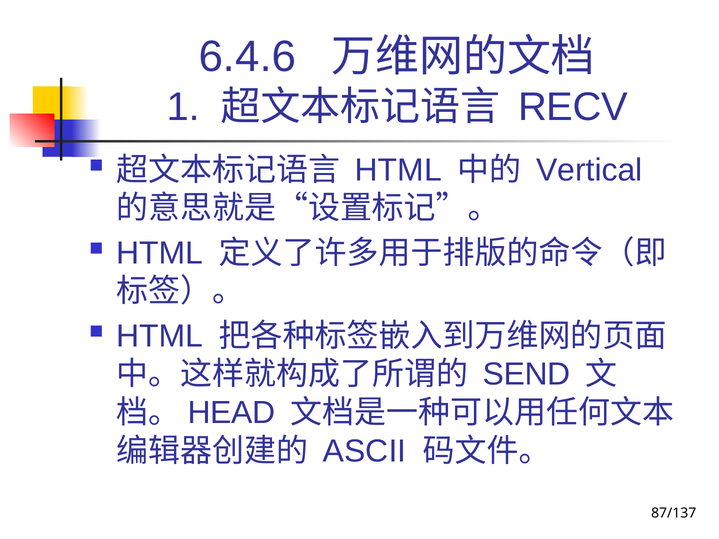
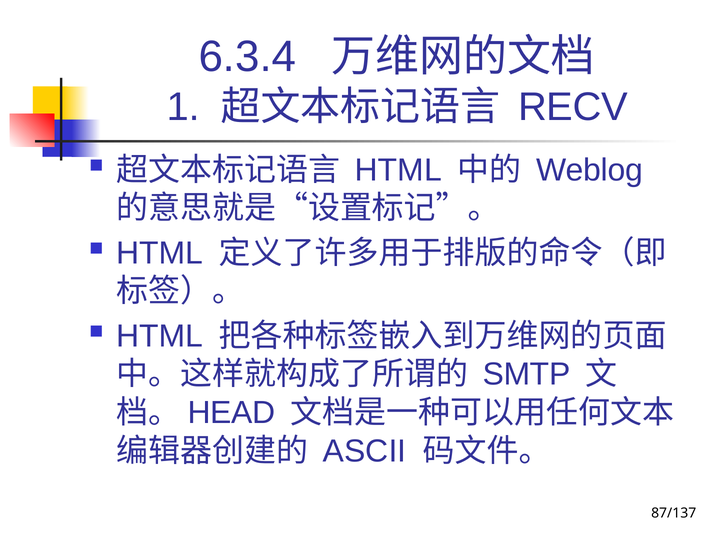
6.4.6: 6.4.6 -> 6.3.4 (247, 57)
Vertical: Vertical -> Weblog (589, 170)
SEND: SEND -> SMTP (527, 375)
